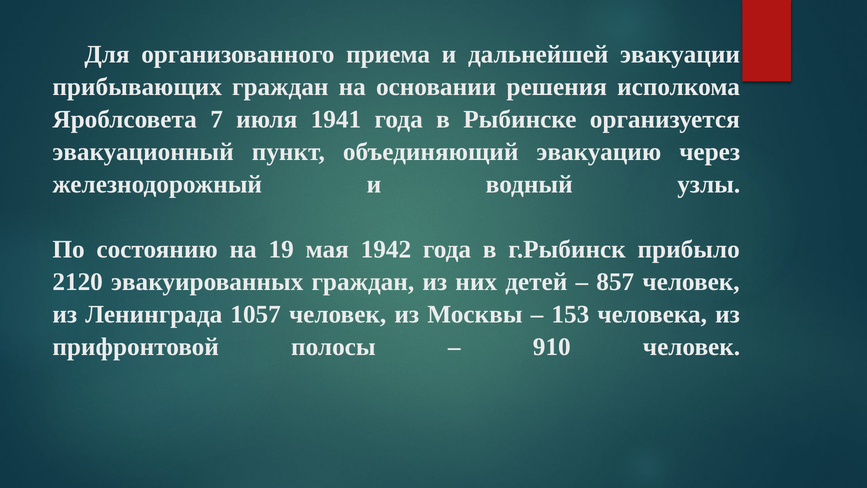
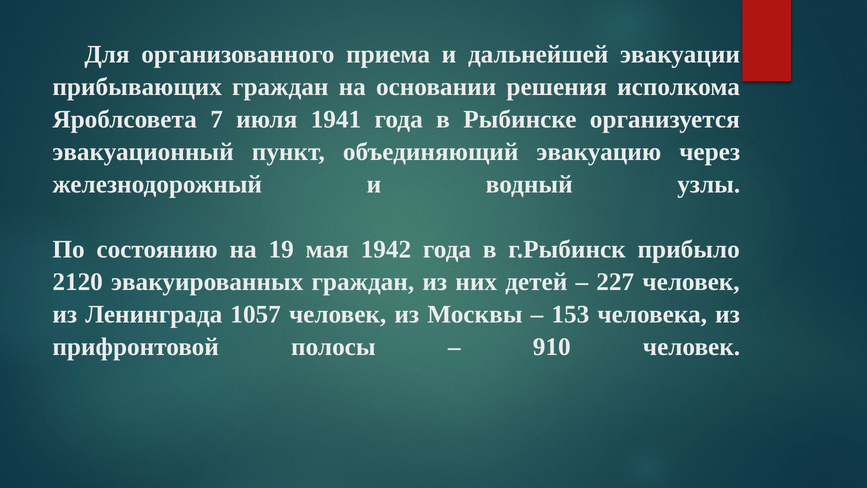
857: 857 -> 227 (615, 282)
